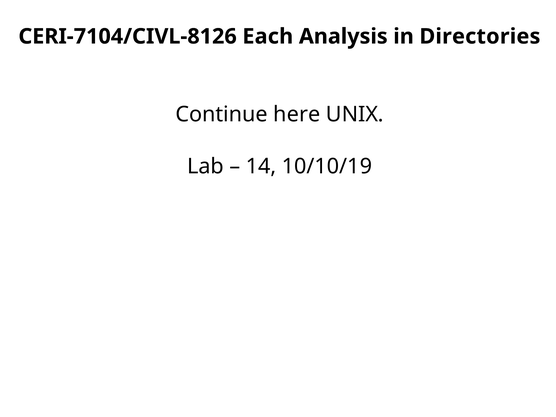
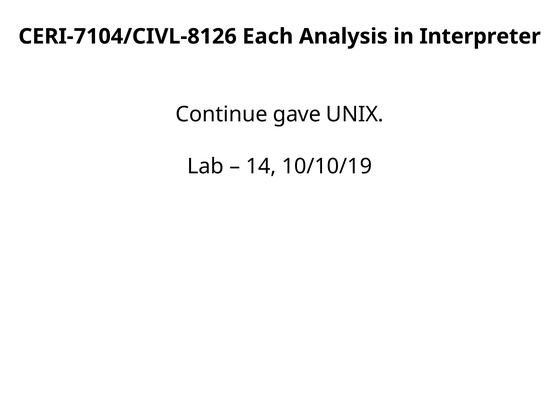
Directories: Directories -> Interpreter (480, 36)
here: here -> gave (297, 114)
